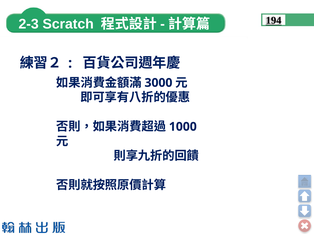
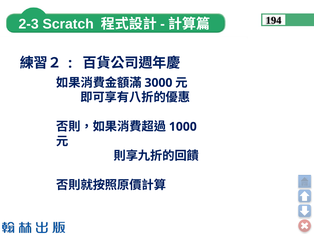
194 underline: present -> none (274, 21)
